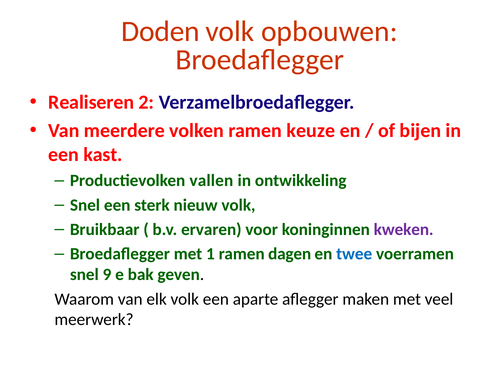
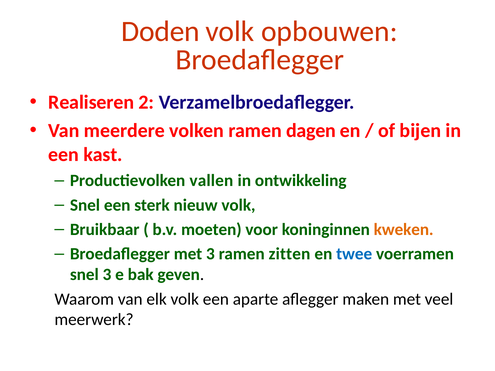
keuze: keuze -> dagen (311, 131)
ervaren: ervaren -> moeten (211, 230)
kweken colour: purple -> orange (404, 230)
met 1: 1 -> 3 (210, 254)
dagen: dagen -> zitten (289, 254)
snel 9: 9 -> 3 (107, 275)
